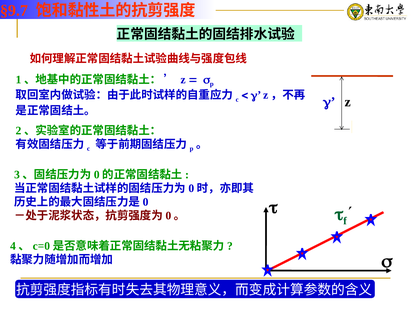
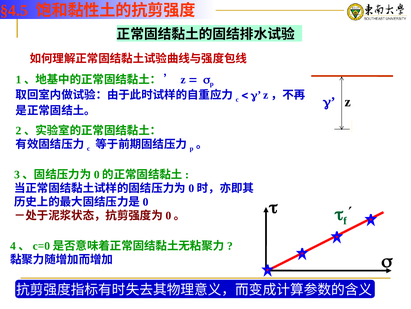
§9.7: §9.7 -> §4.5 (14, 11)
